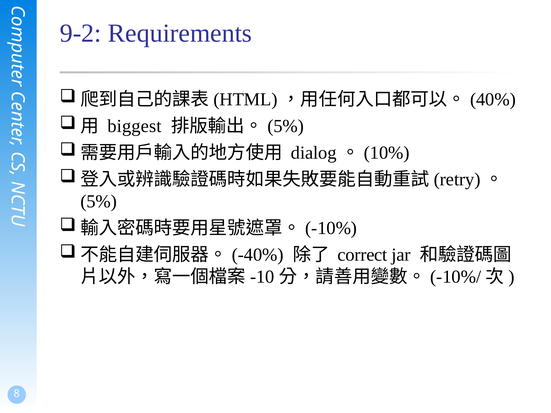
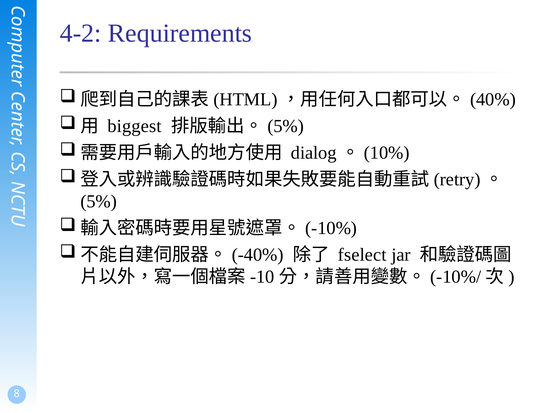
9-2: 9-2 -> 4-2 (81, 33)
correct: correct -> fselect (362, 255)
